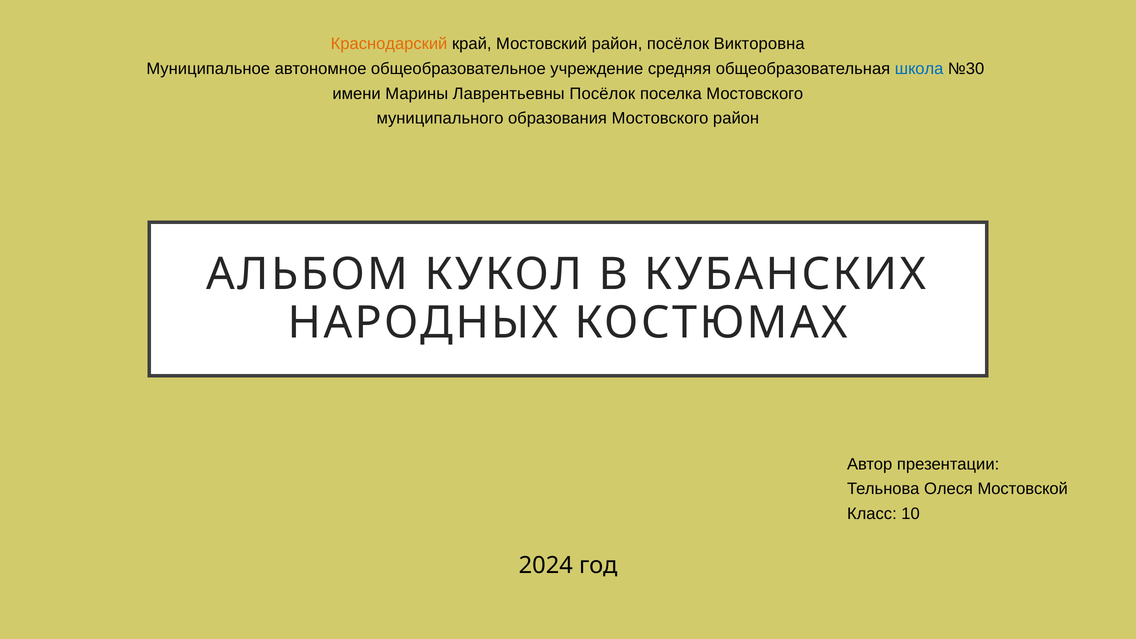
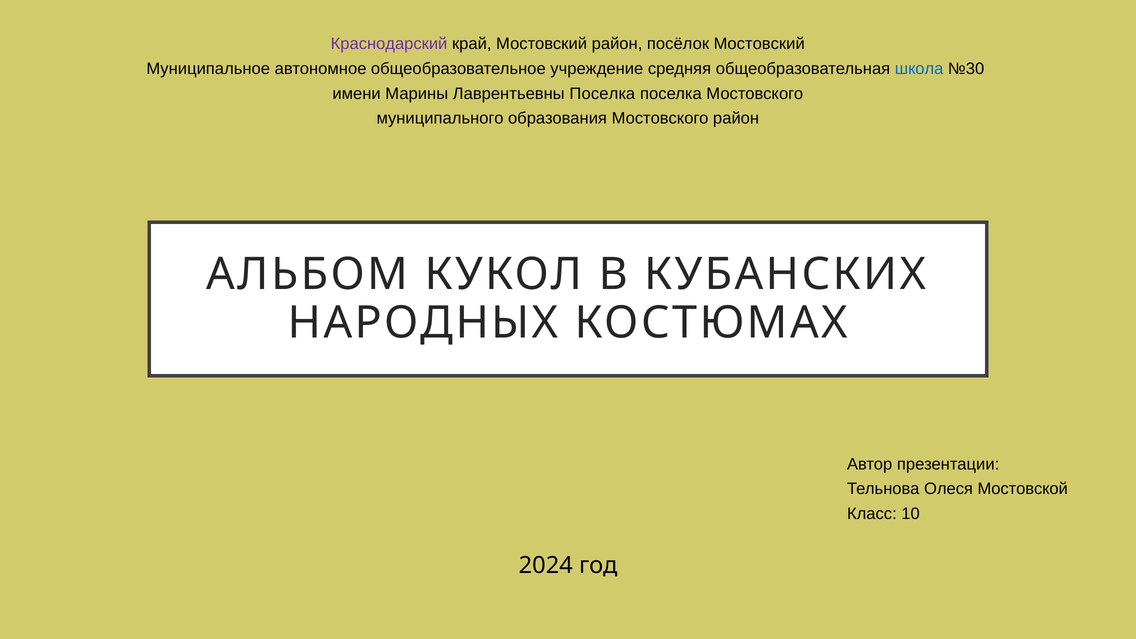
Краснодарский colour: orange -> purple (389, 44)
посёлок Викторовна: Викторовна -> Мостовский (759, 44)
Лаврентьевны Посёлок: Посёлок -> Поселка (602, 94)
